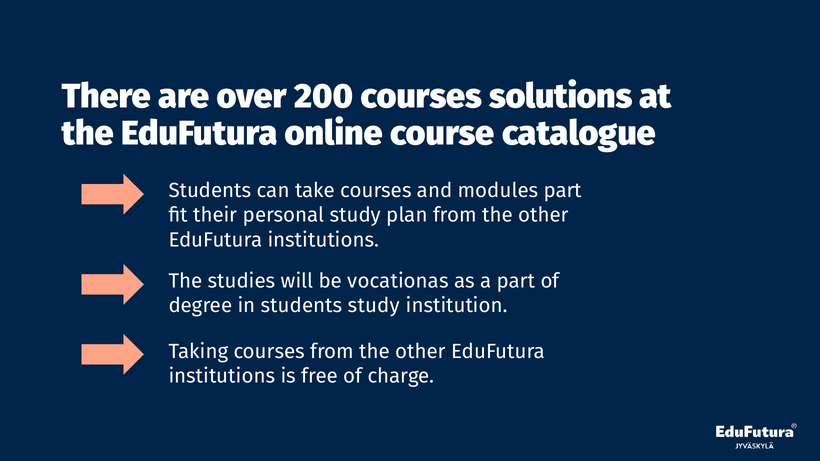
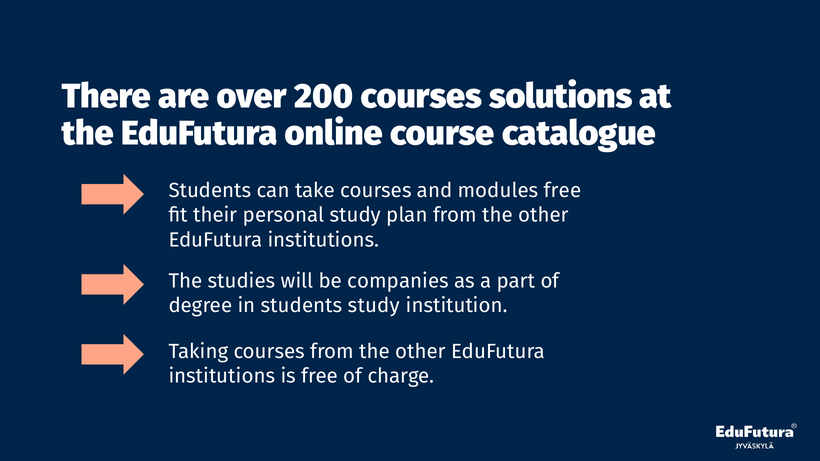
modules part: part -> free (563, 191)
vocationas: vocationas -> companies (398, 281)
